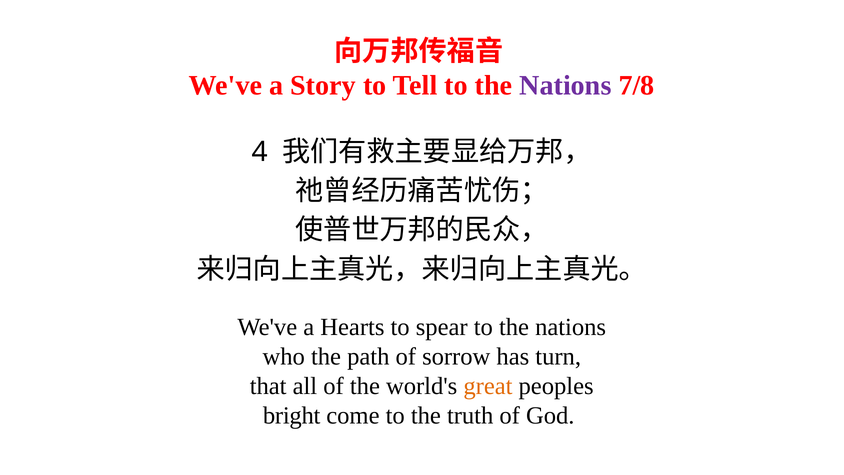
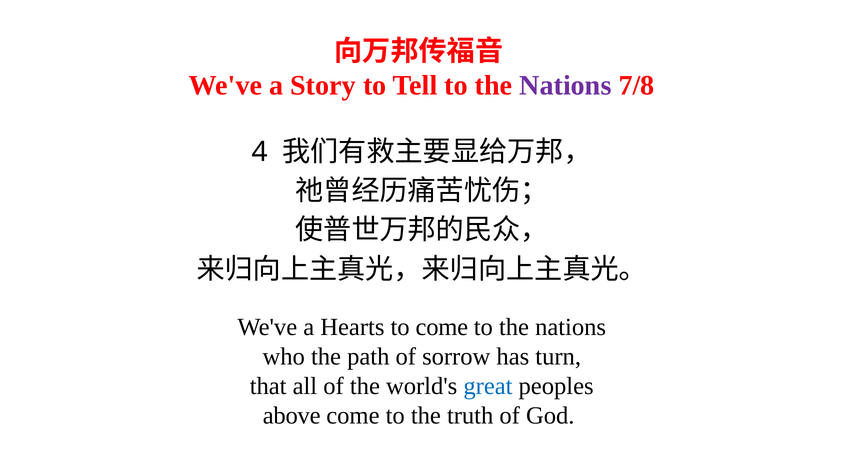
to spear: spear -> come (442, 327)
great colour: orange -> blue (488, 386)
bright: bright -> above (292, 416)
